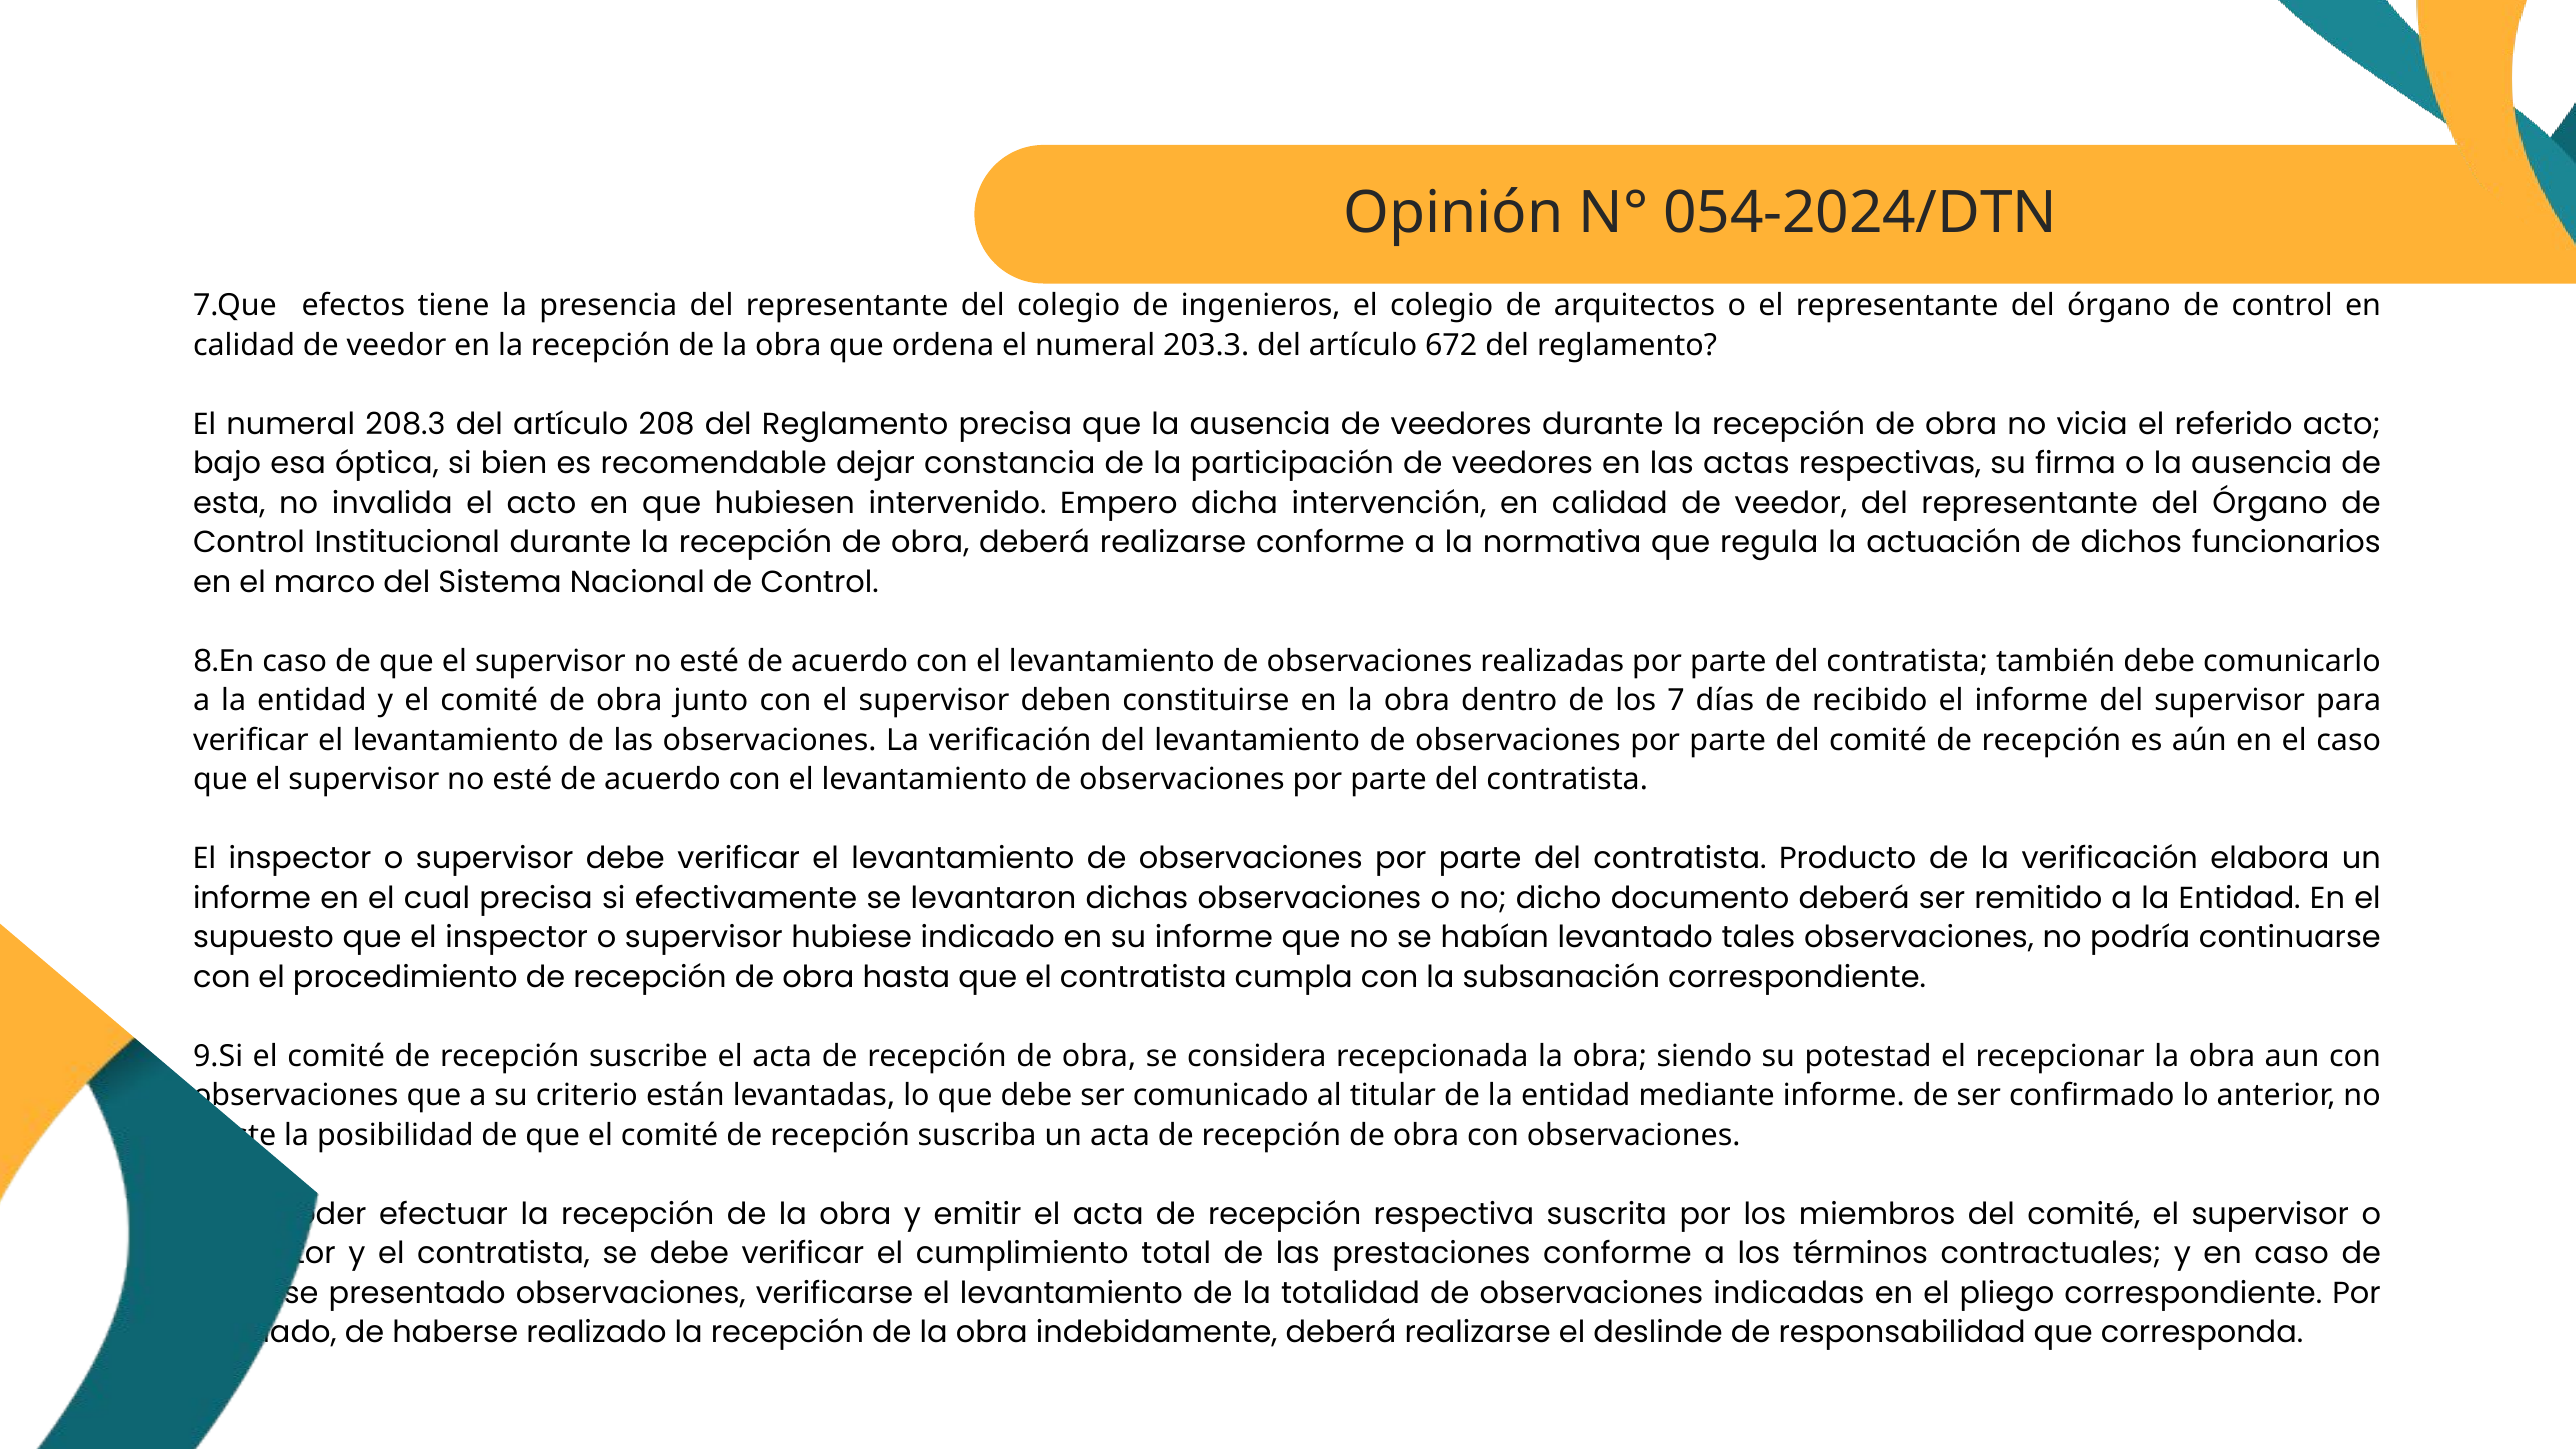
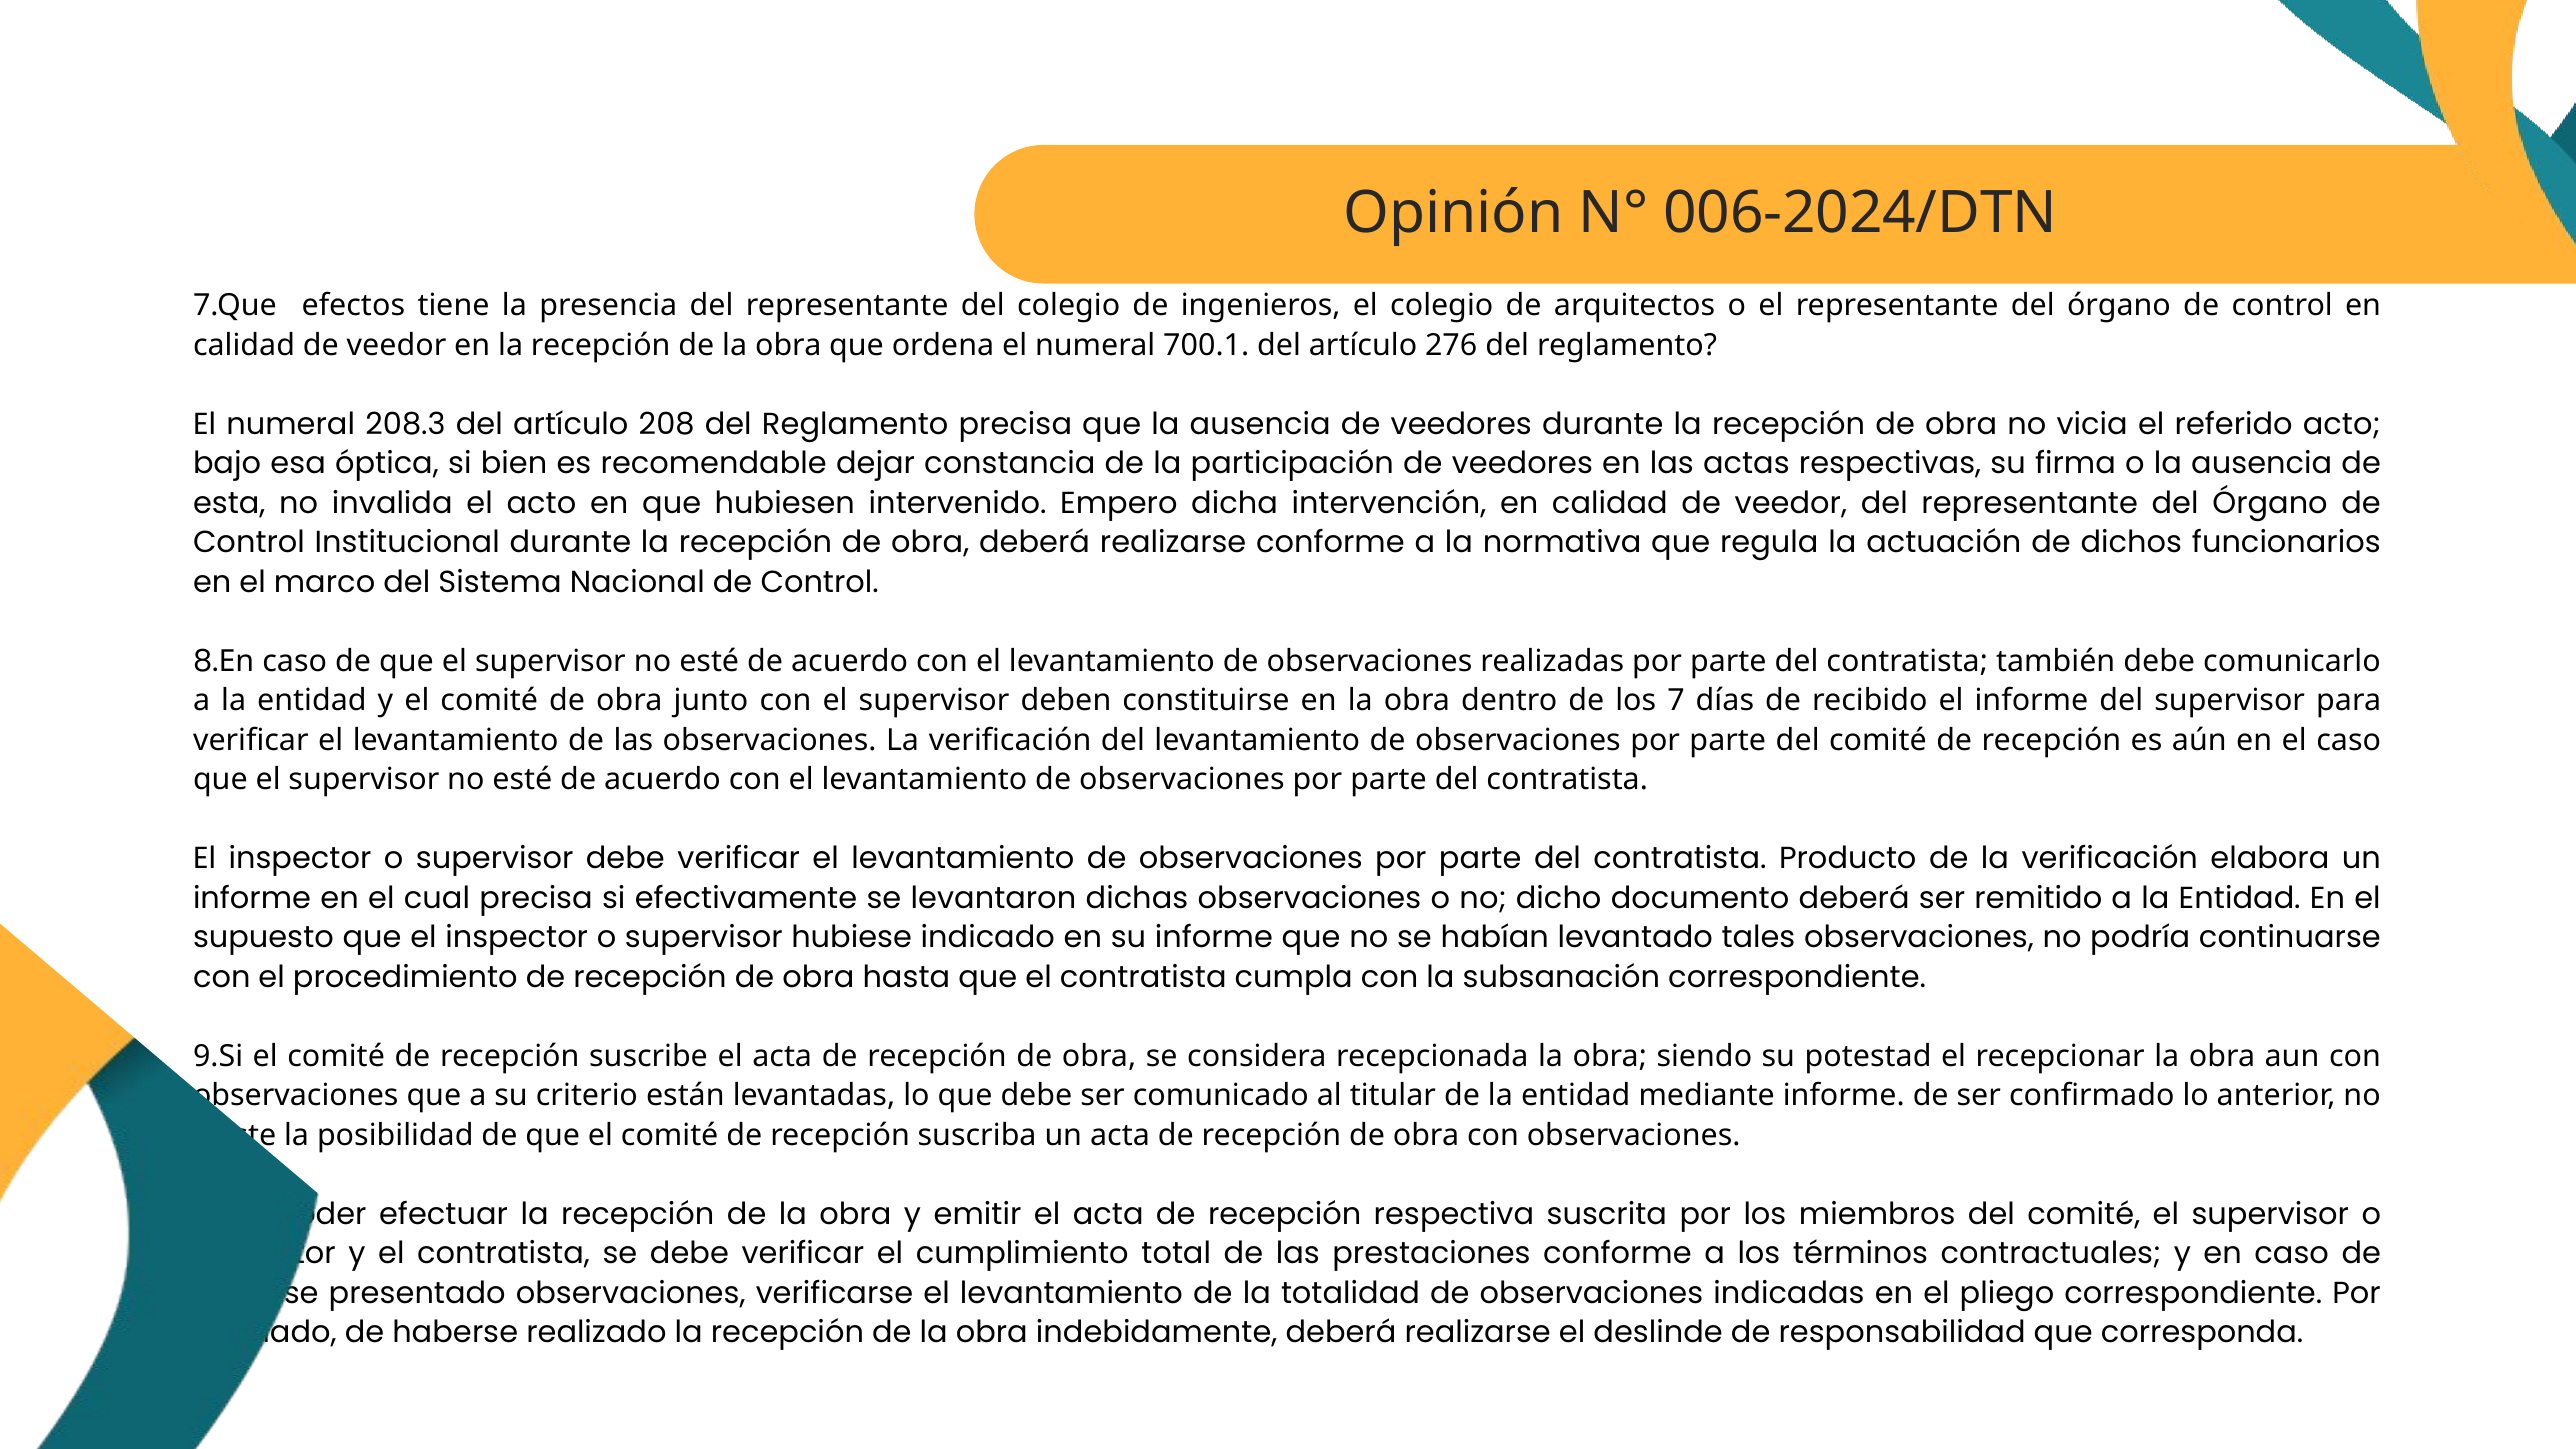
054-2024/DTN: 054-2024/DTN -> 006-2024/DTN (1860, 213)
203.3: 203.3 -> 700.1 (1206, 345)
672: 672 -> 276 (1451, 345)
